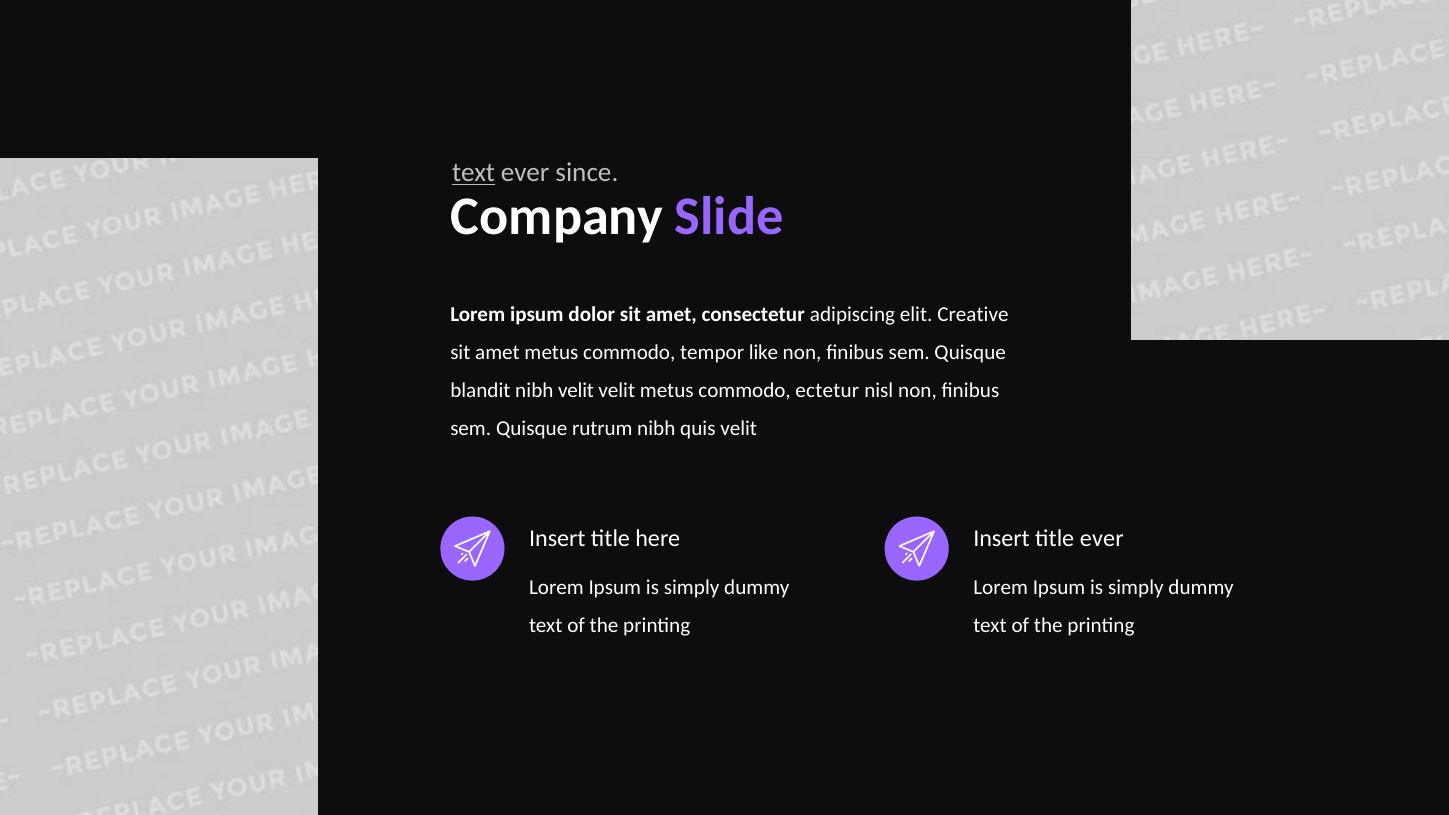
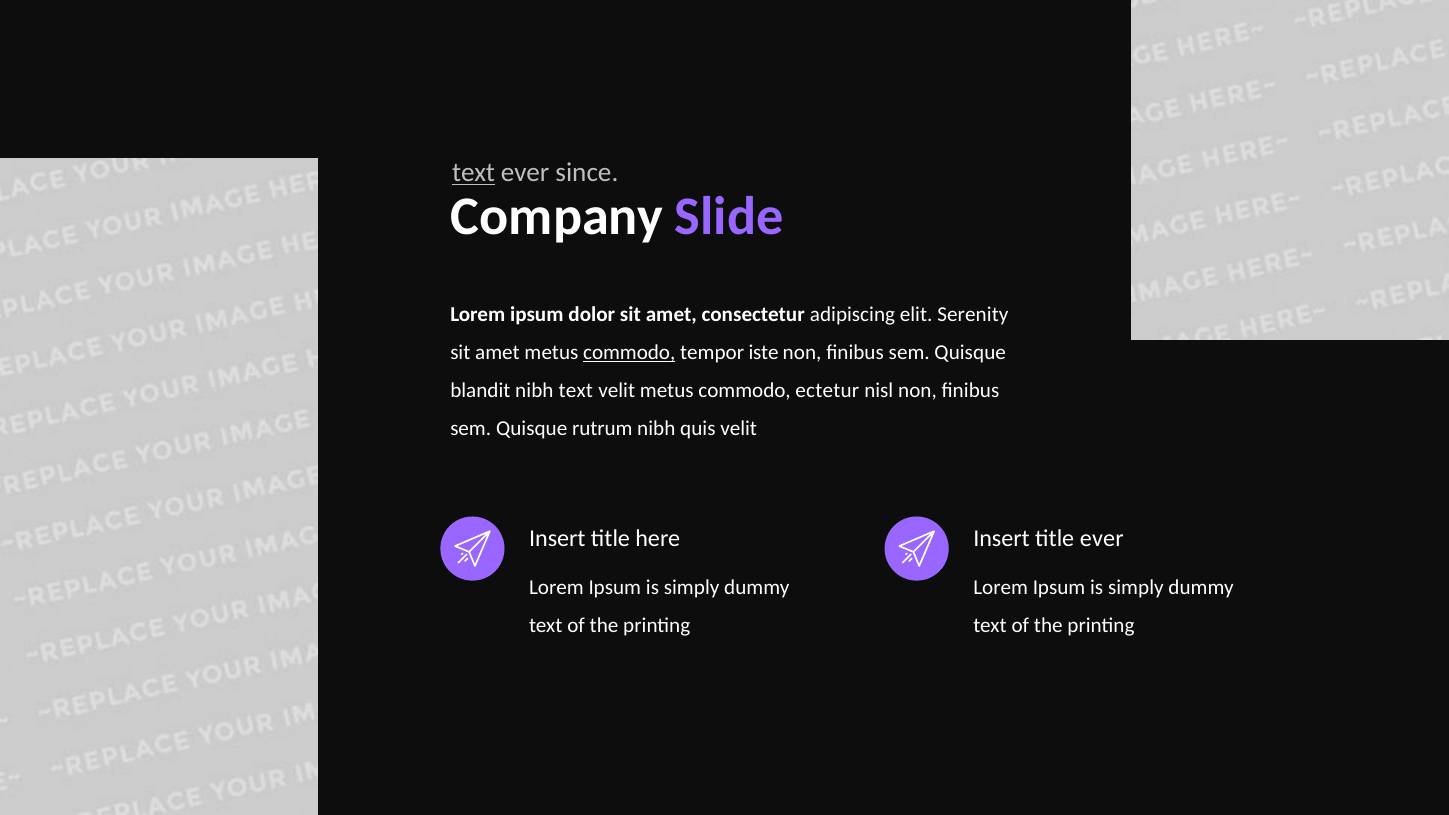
Creative: Creative -> Serenity (973, 314)
commodo underline: none -> present (629, 352)
like: like -> iste (764, 352)
nibh velit: velit -> text (576, 390)
